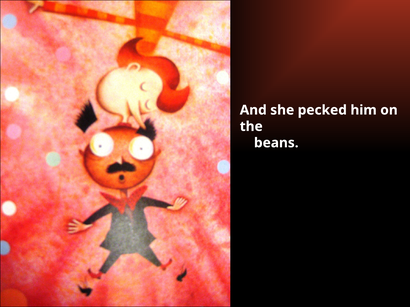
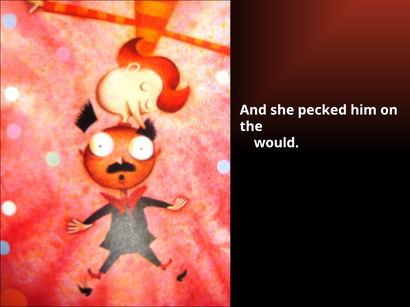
beans: beans -> would (276, 143)
